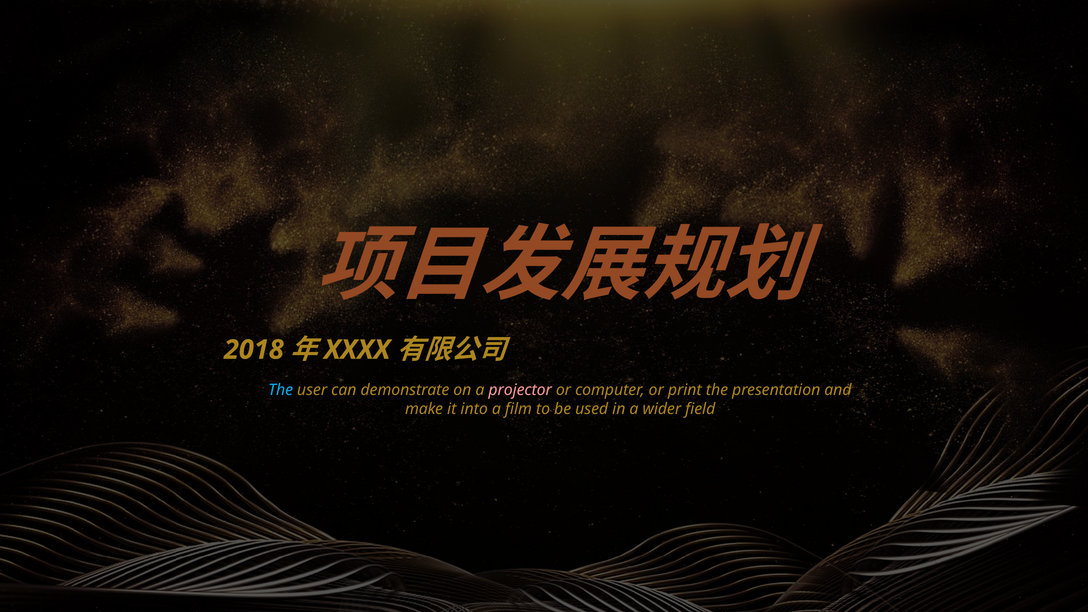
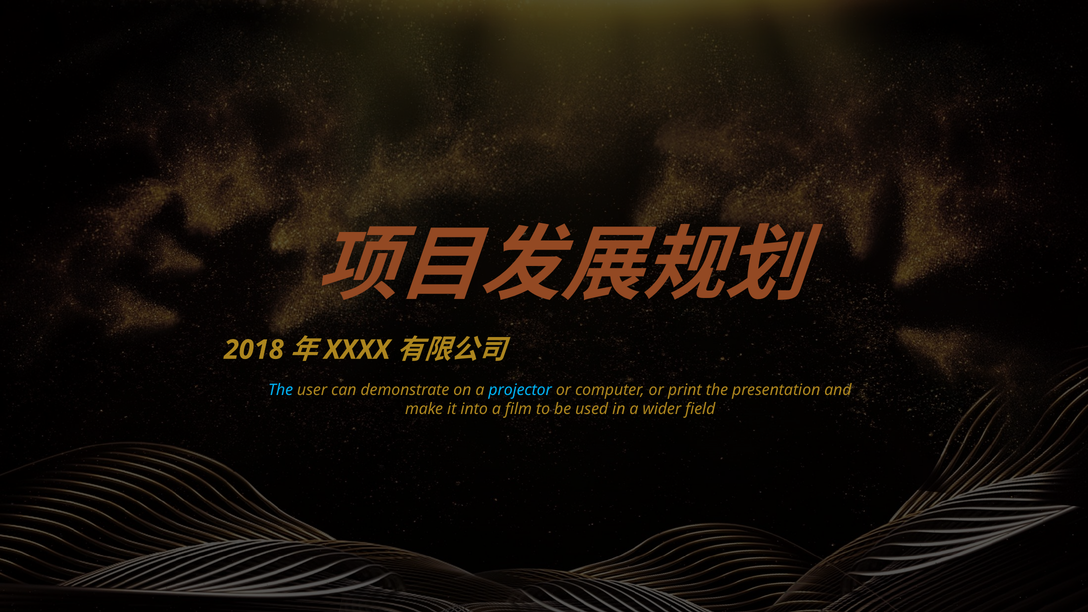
projector colour: pink -> light blue (520, 390)
